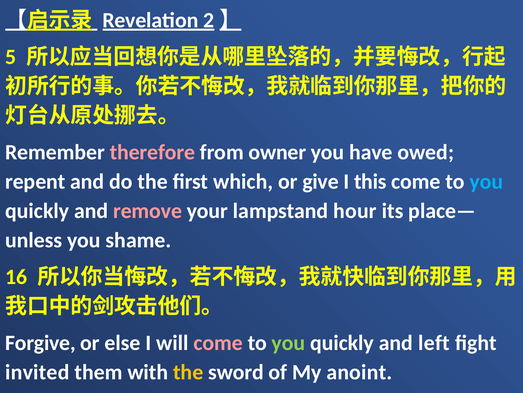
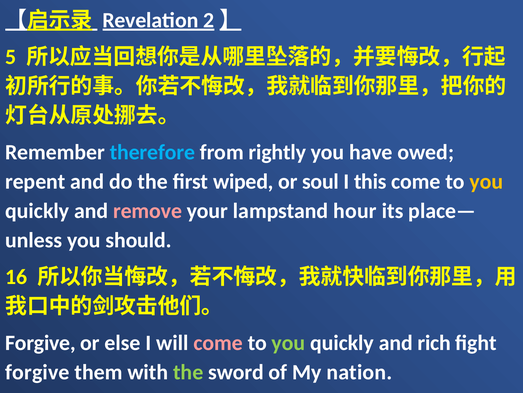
therefore colour: pink -> light blue (152, 152)
owner: owner -> rightly (277, 152)
which: which -> wiped (243, 181)
give: give -> soul (321, 181)
you colour: light blue -> yellow (486, 181)
shame: shame -> should (139, 240)
left: left -> rich (434, 342)
invited: invited -> forgive (37, 371)
the colour: yellow -> light green (188, 371)
anoint: anoint -> nation (359, 371)
